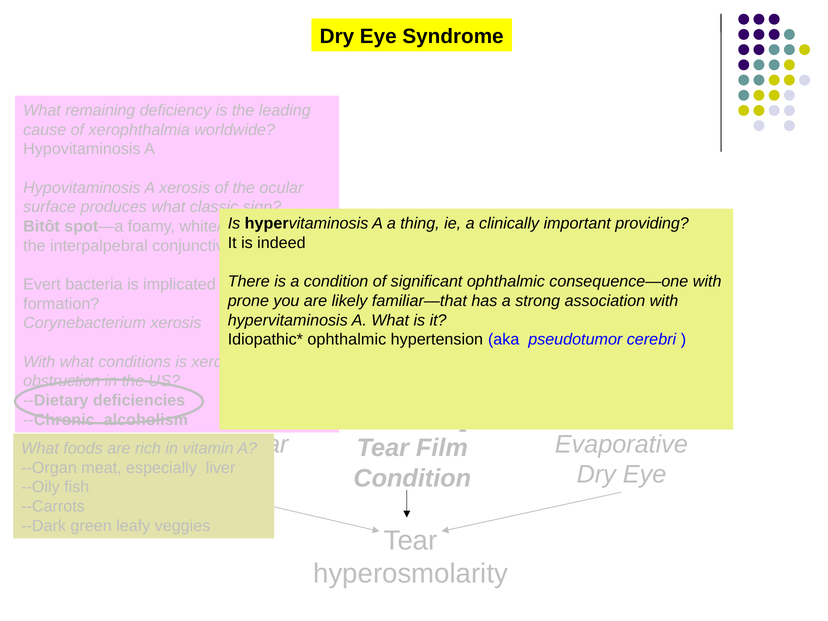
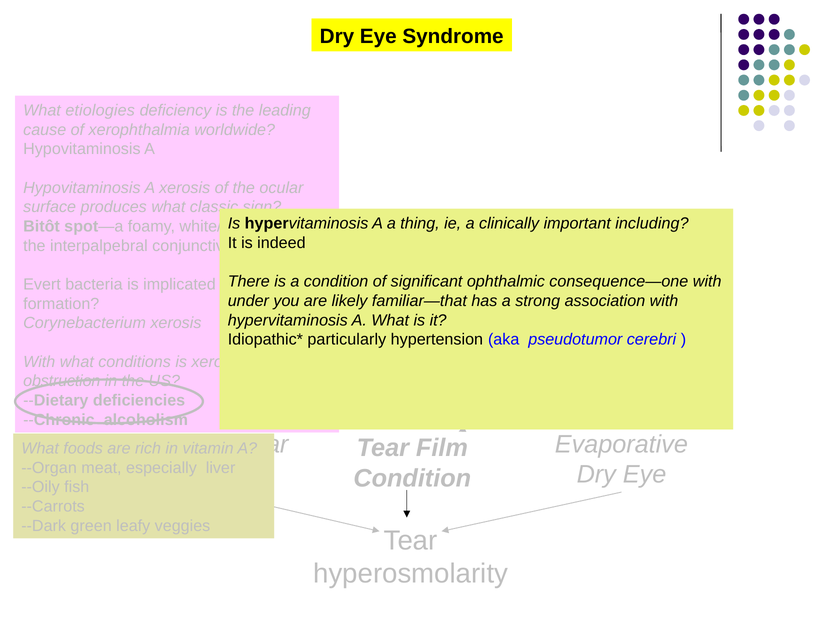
remaining: remaining -> etiologies (100, 111)
providing: providing -> including (652, 224)
prone: prone -> under (248, 301)
ophthalmic: ophthalmic -> particularly (347, 340)
